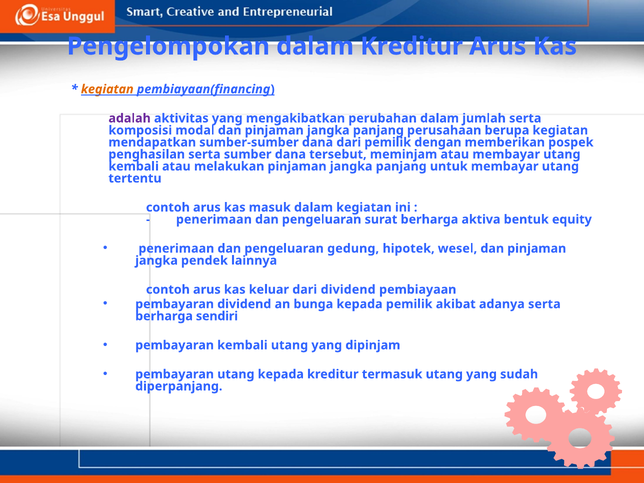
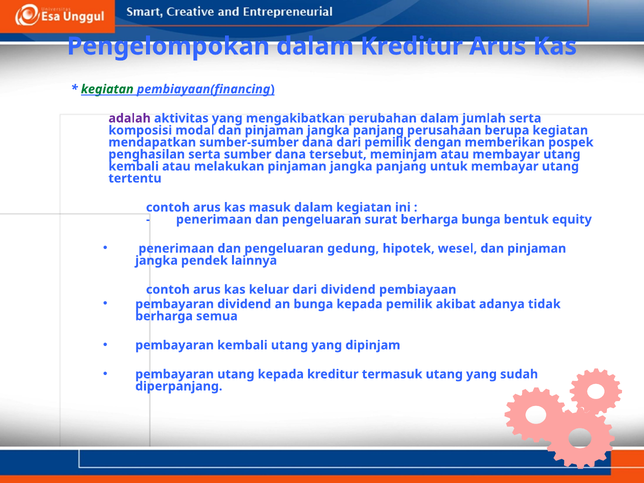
kegiatan colour: orange -> green (107, 89)
berharga aktiva: aktiva -> bunga (481, 219)
adanya serta: serta -> tidak (544, 304)
sendiri: sendiri -> semua (217, 316)
